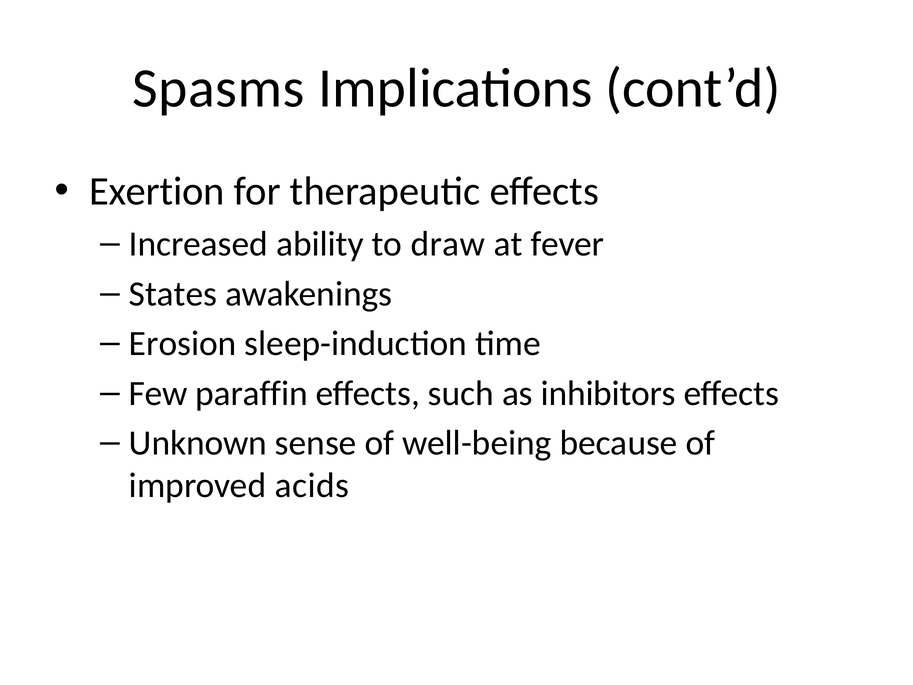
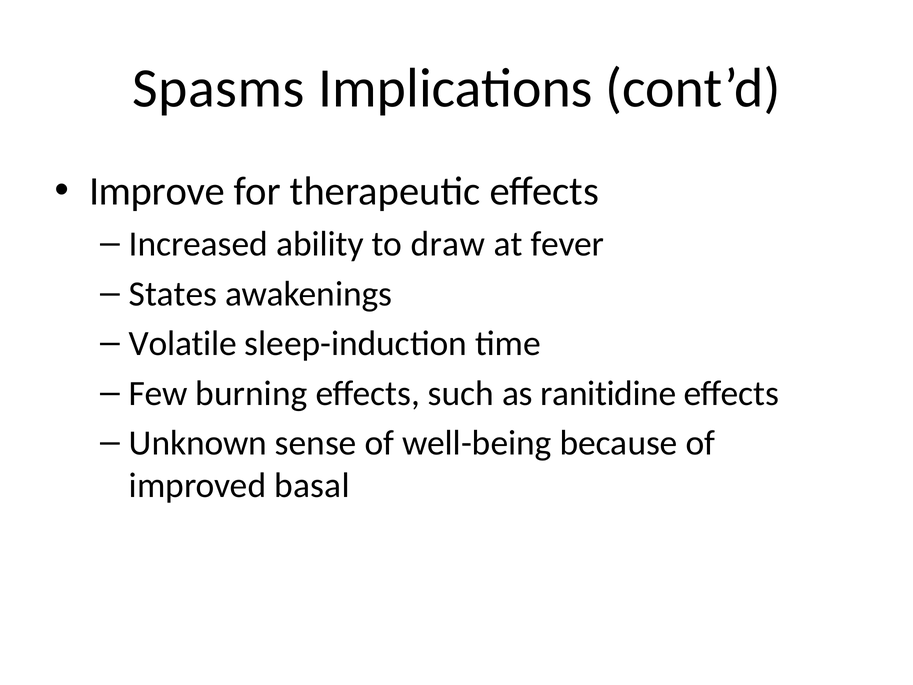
Exertion: Exertion -> Improve (157, 192)
Erosion: Erosion -> Volatile (183, 343)
paraffin: paraffin -> burning (251, 393)
inhibitors: inhibitors -> ranitidine (608, 393)
acids: acids -> basal (312, 486)
